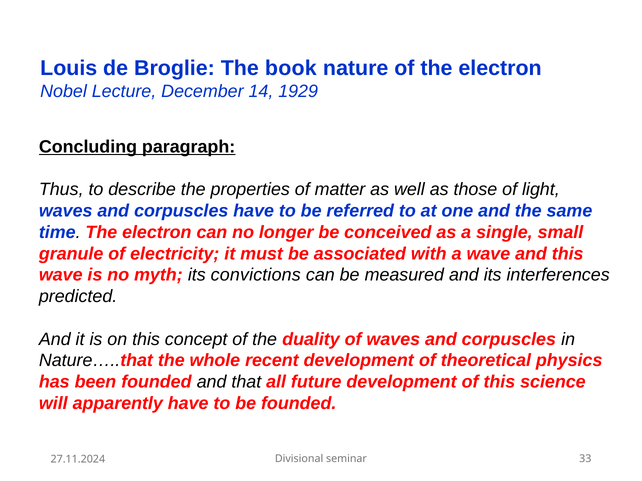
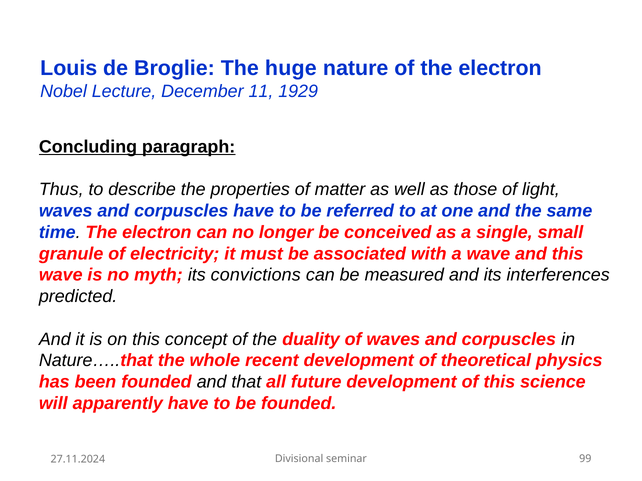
book: book -> huge (291, 68)
14: 14 -> 11 (261, 91)
33: 33 -> 99 (585, 459)
